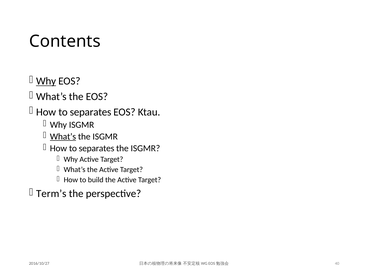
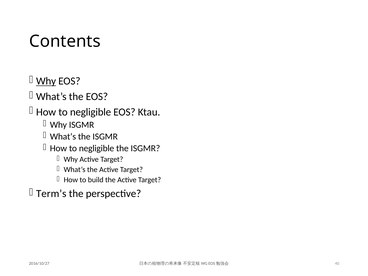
separates: separates -> negligible (91, 112)
What’s underline: present -> none (63, 137)
separates: separates -> negligible (97, 148)
